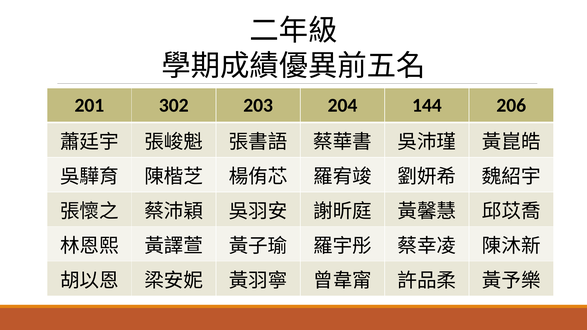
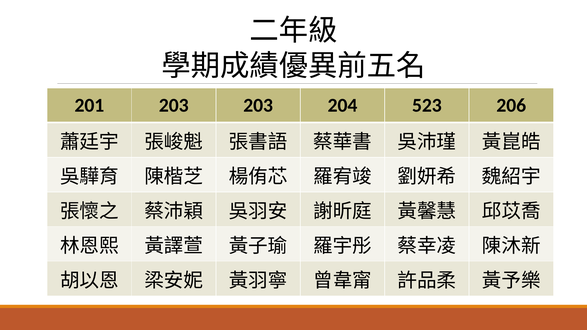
201 302: 302 -> 203 (174, 106)
144: 144 -> 523 (427, 106)
